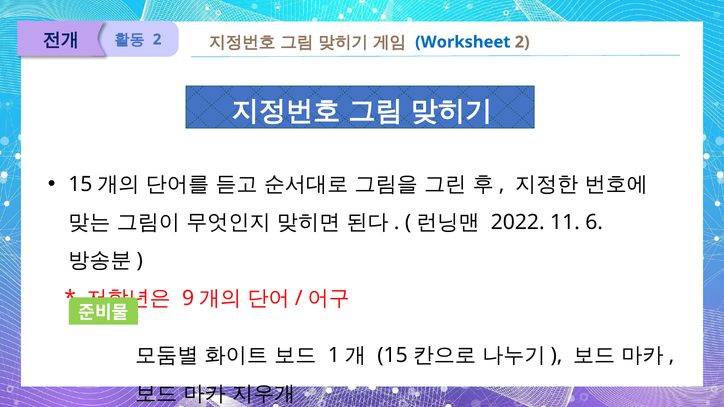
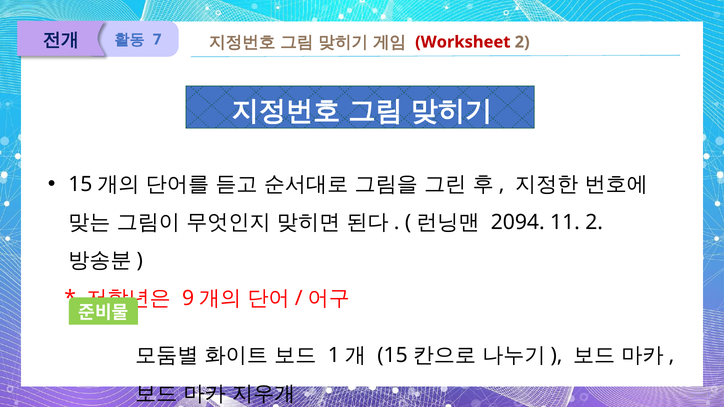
2: 2 -> 7 (157, 39)
Worksheet colour: blue -> red (463, 42)
2022: 2022 -> 2094 (518, 223)
11 6: 6 -> 2 (594, 223)
